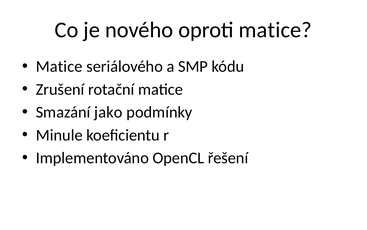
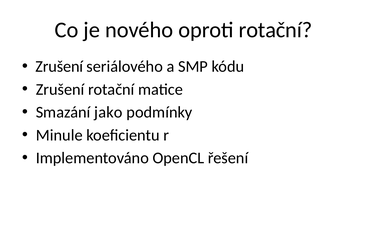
oproti matice: matice -> rotační (275, 30)
Matice: Matice -> Zrušení (59, 66)
